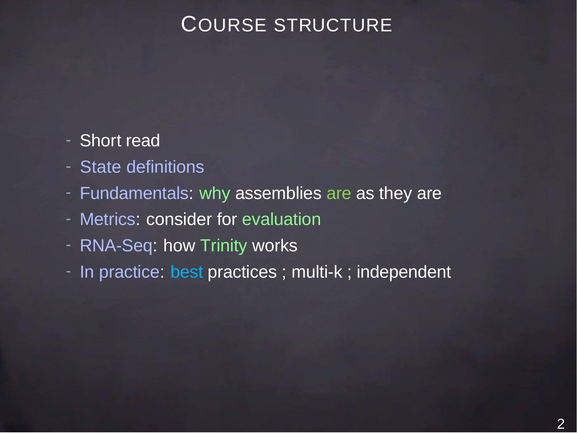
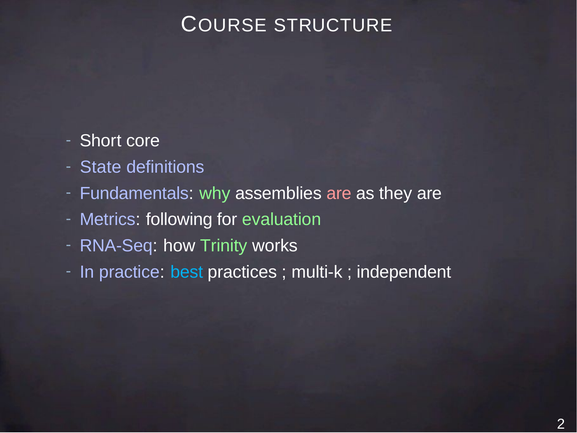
read: read -> core (143, 141)
are colour: light green -> pink (339, 193)
consider: consider -> following (179, 220)
